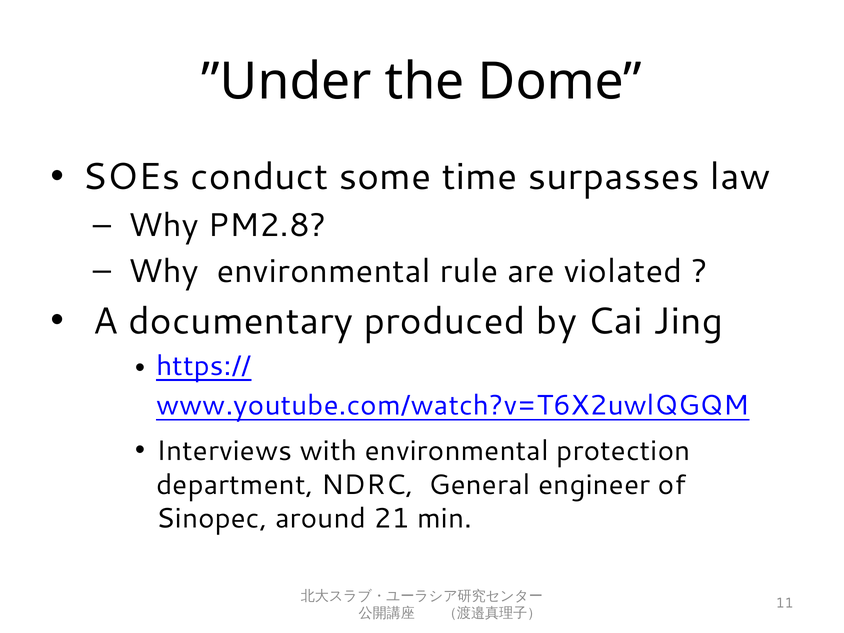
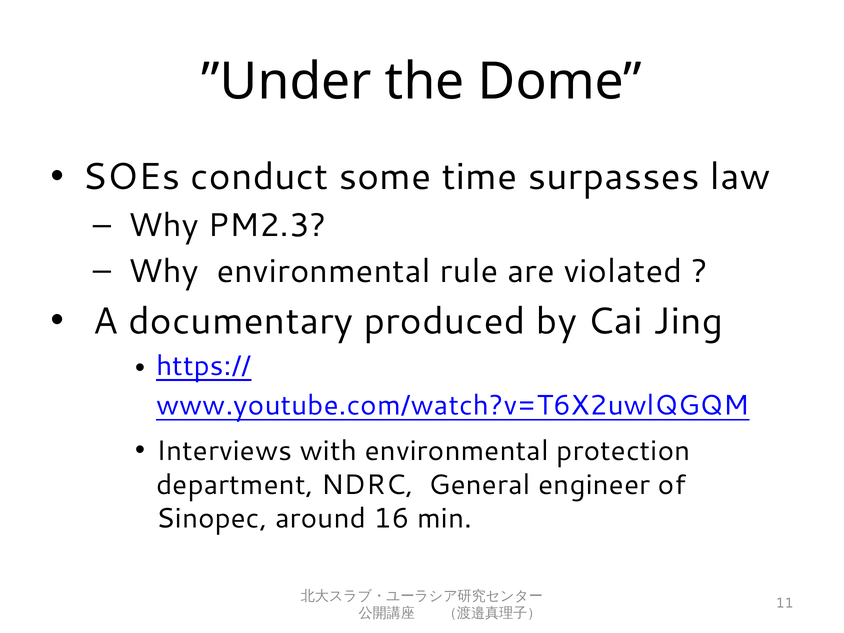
PM2.8: PM2.8 -> PM2.3 (267, 225)
21: 21 -> 16 (392, 519)
